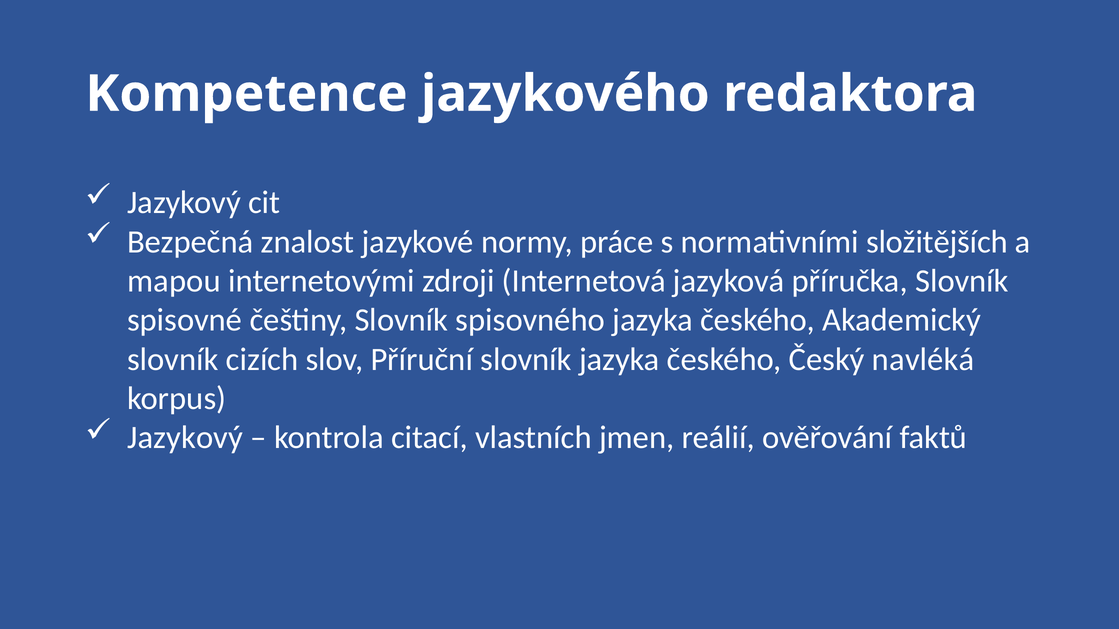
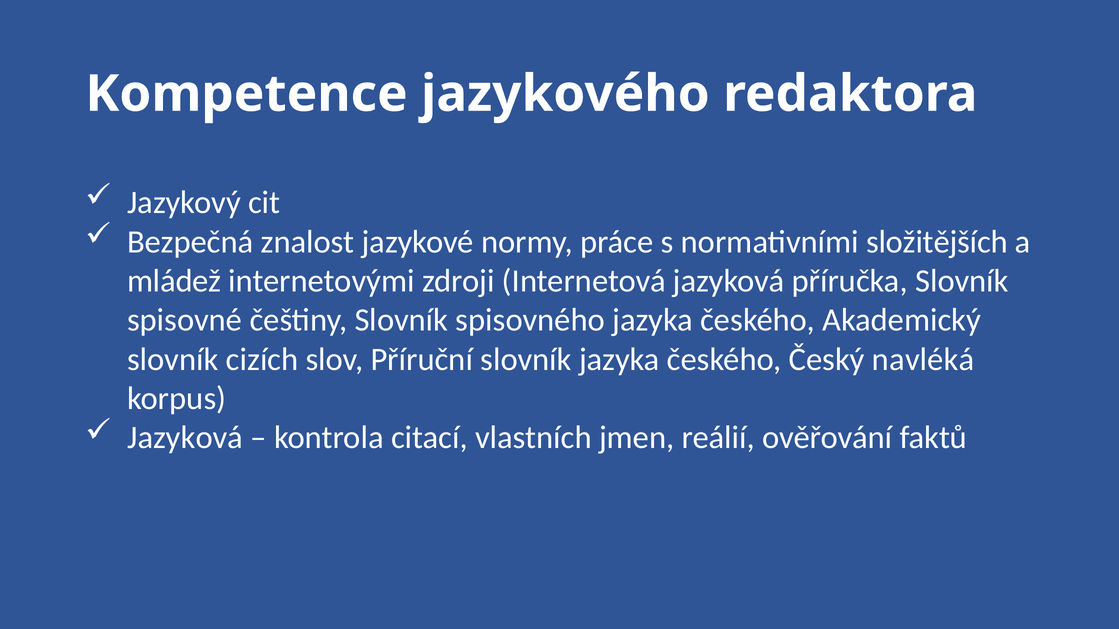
mapou: mapou -> mládež (174, 281)
Jazykový: Jazykový -> Jazyková (185, 438)
